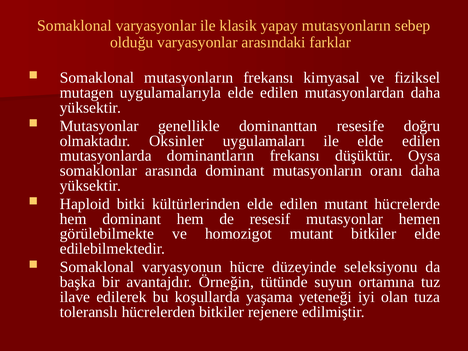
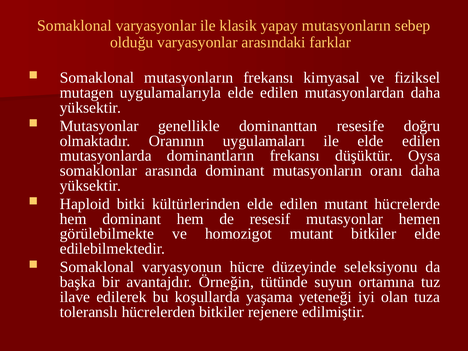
Oksinler: Oksinler -> Oranının (177, 141)
